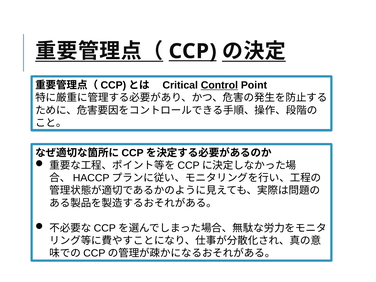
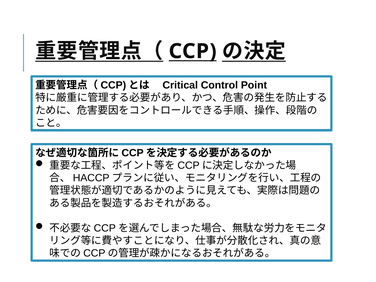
Control underline: present -> none (219, 85)
